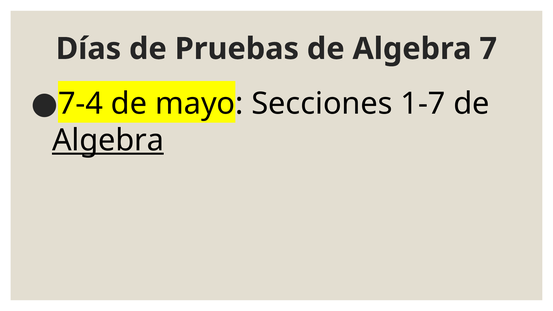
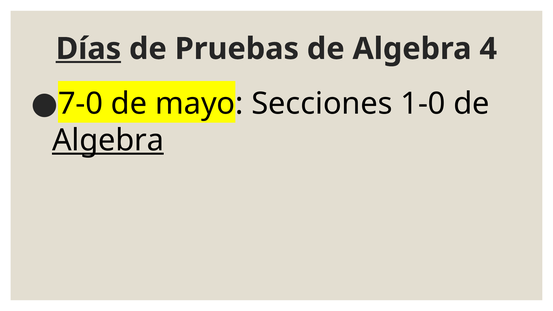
Días underline: none -> present (88, 49)
7: 7 -> 4 (488, 49)
7-4: 7-4 -> 7-0 (81, 104)
1-7: 1-7 -> 1-0 (423, 104)
